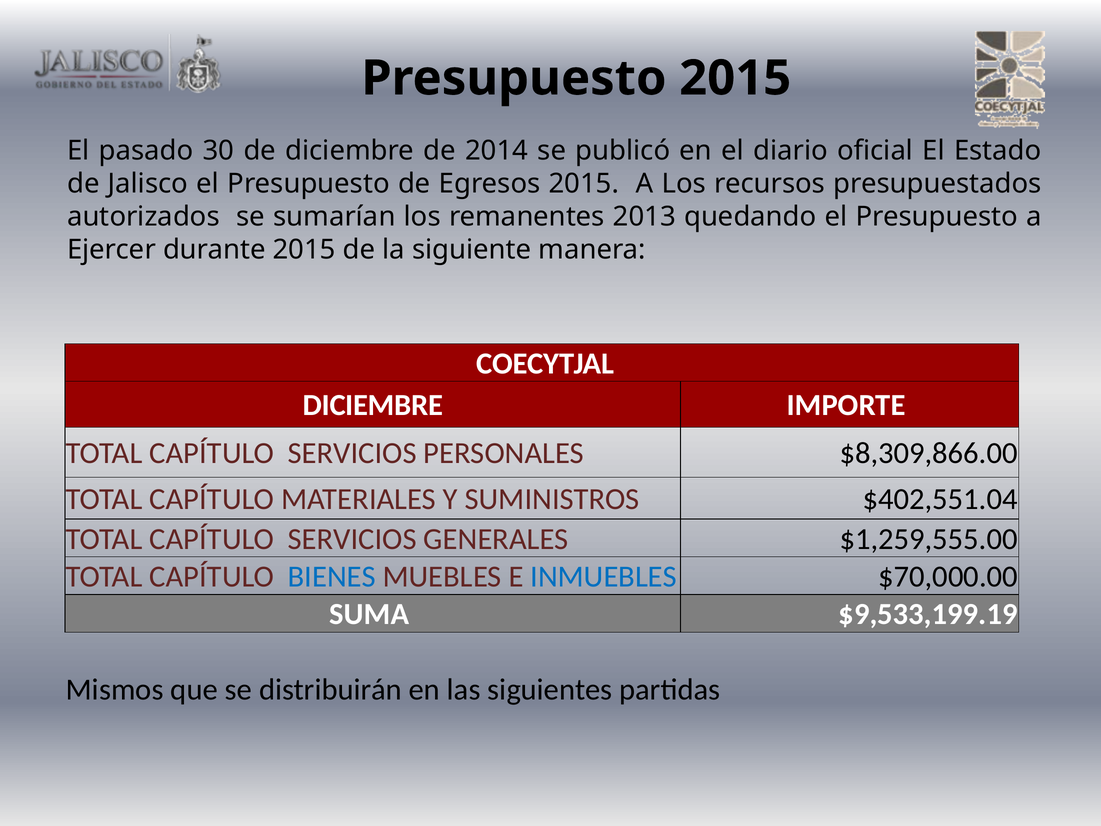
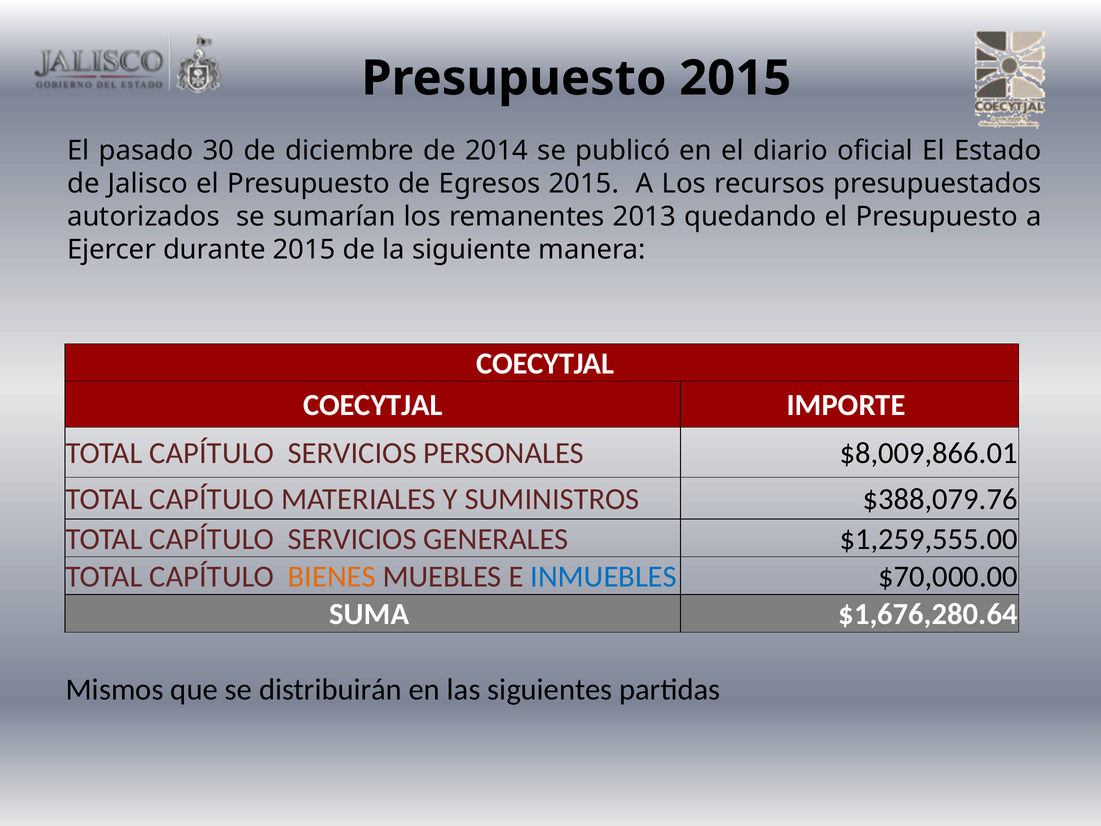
DICIEMBRE: DICIEMBRE -> COECYTJAL (373, 405)
$8,309,866.00: $8,309,866.00 -> $8,009,866.01 (929, 453)
$402,551.04: $402,551.04 -> $388,079.76 (940, 499)
BIENES colour: blue -> orange (332, 577)
$9,533,199.19: $9,533,199.19 -> $1,676,280.64 (928, 614)
